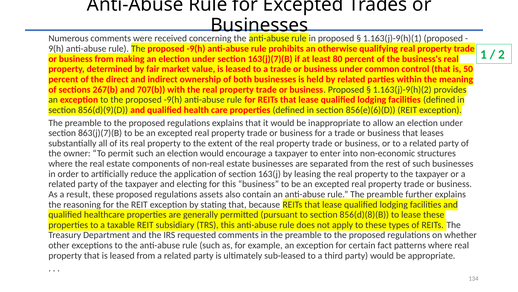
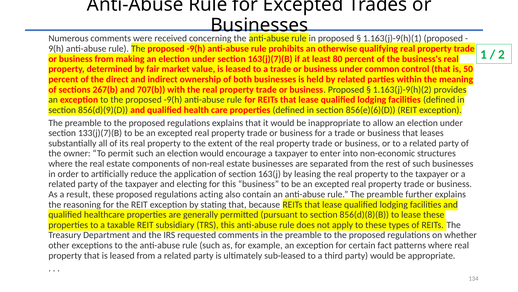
863(j)(7)(B: 863(j)(7)(B -> 133(j)(7)(B (100, 133)
assets: assets -> acting (211, 194)
